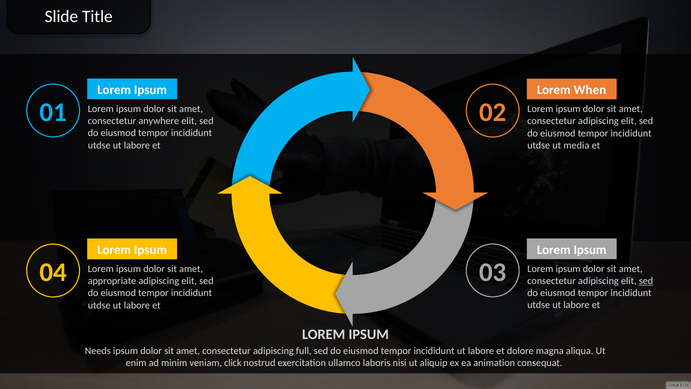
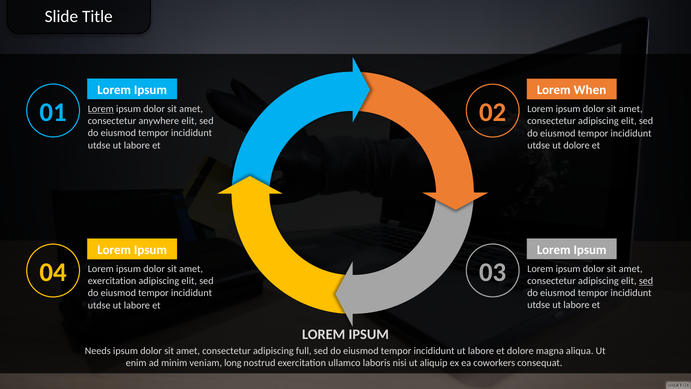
Lorem underline: none -> present (101, 109)
ut media: media -> dolore (577, 145)
appropriate: appropriate -> exercitation (112, 281)
click: click -> long (233, 363)
animation: animation -> coworkers (494, 363)
